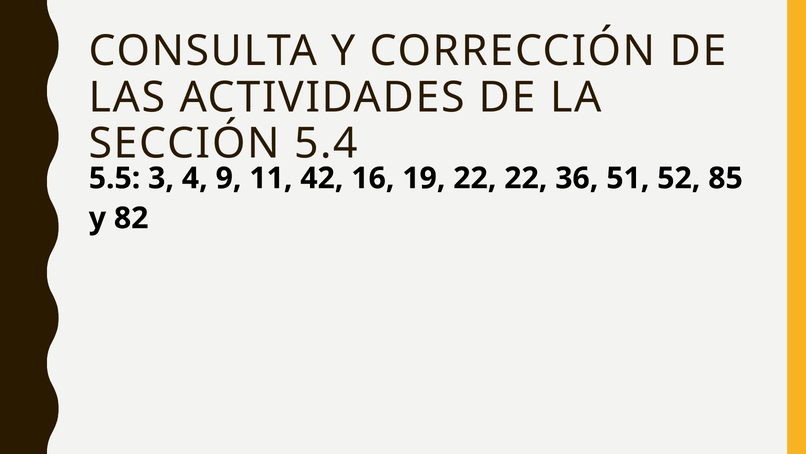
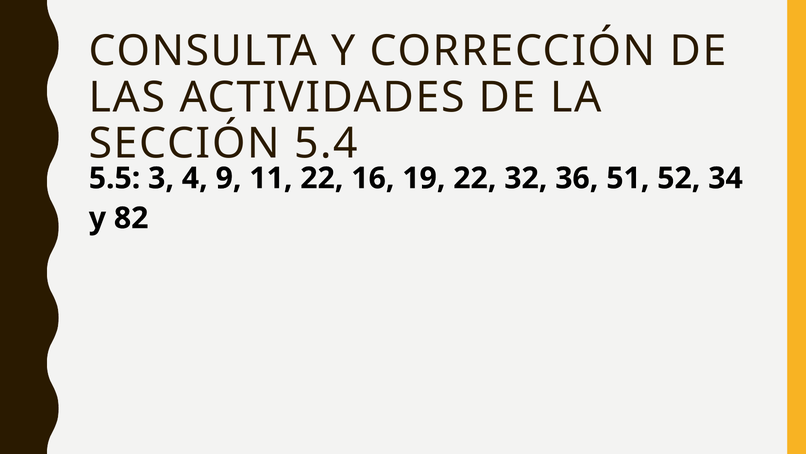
11 42: 42 -> 22 (322, 178)
22 22: 22 -> 32 (526, 178)
85: 85 -> 34 (726, 178)
